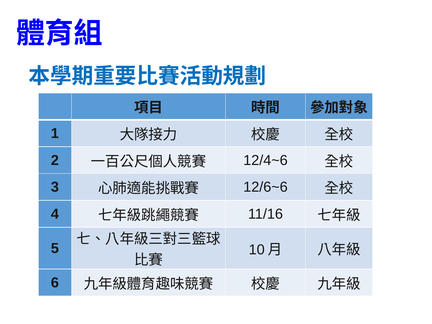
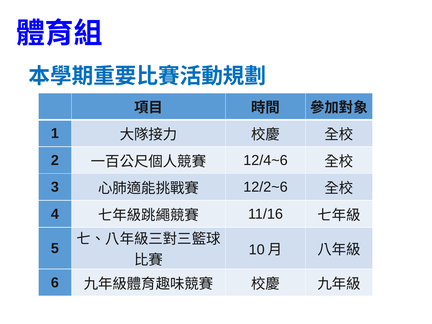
12/6~6: 12/6~6 -> 12/2~6 (265, 187)
